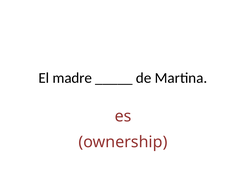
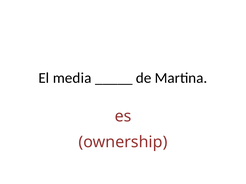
madre: madre -> media (72, 78)
